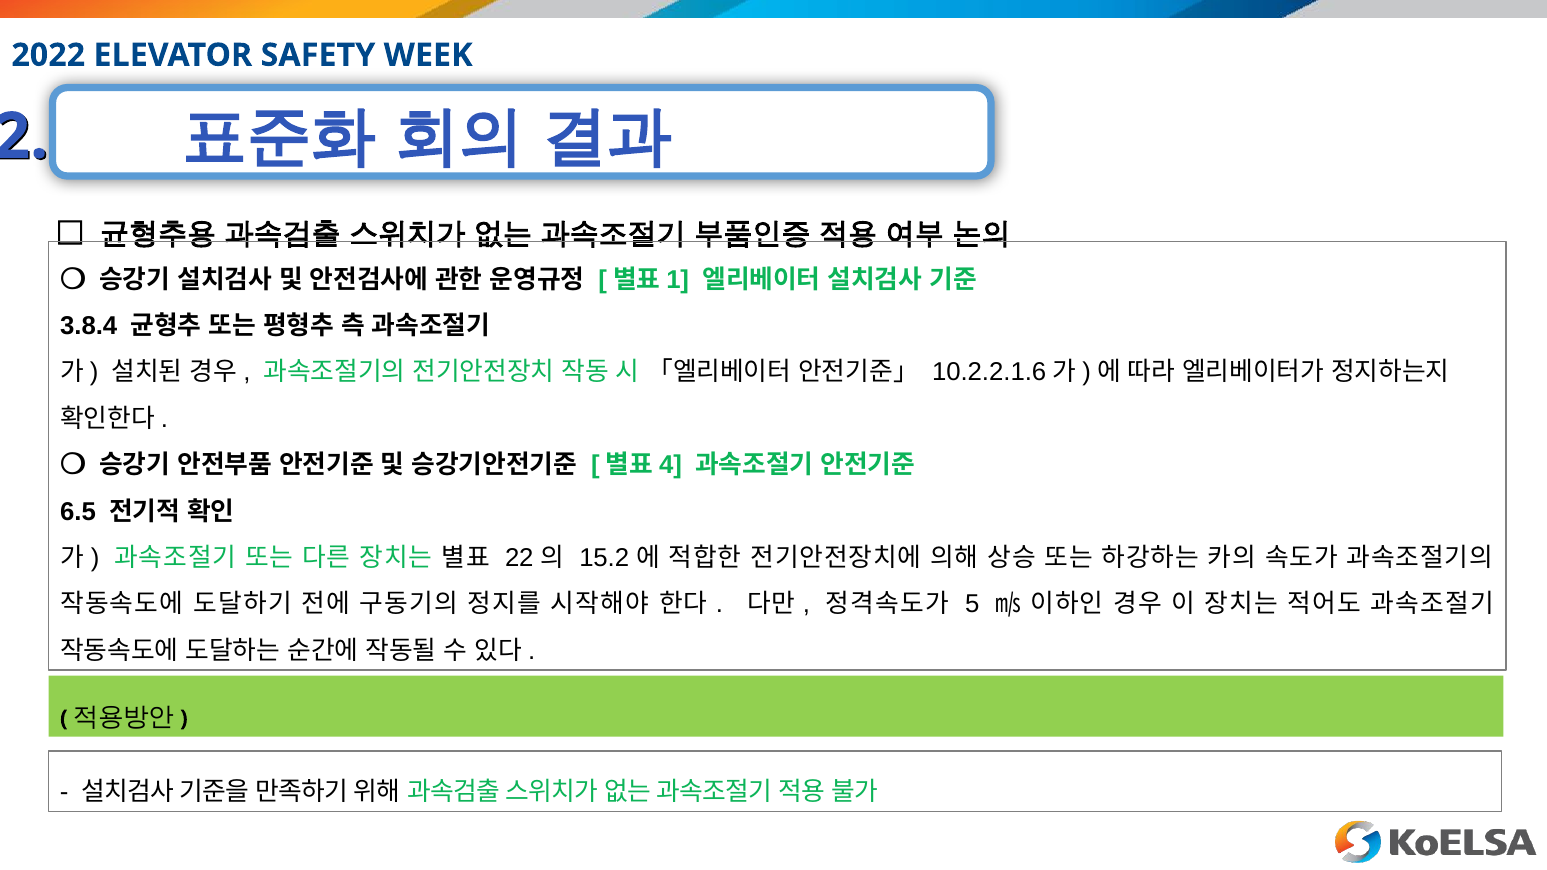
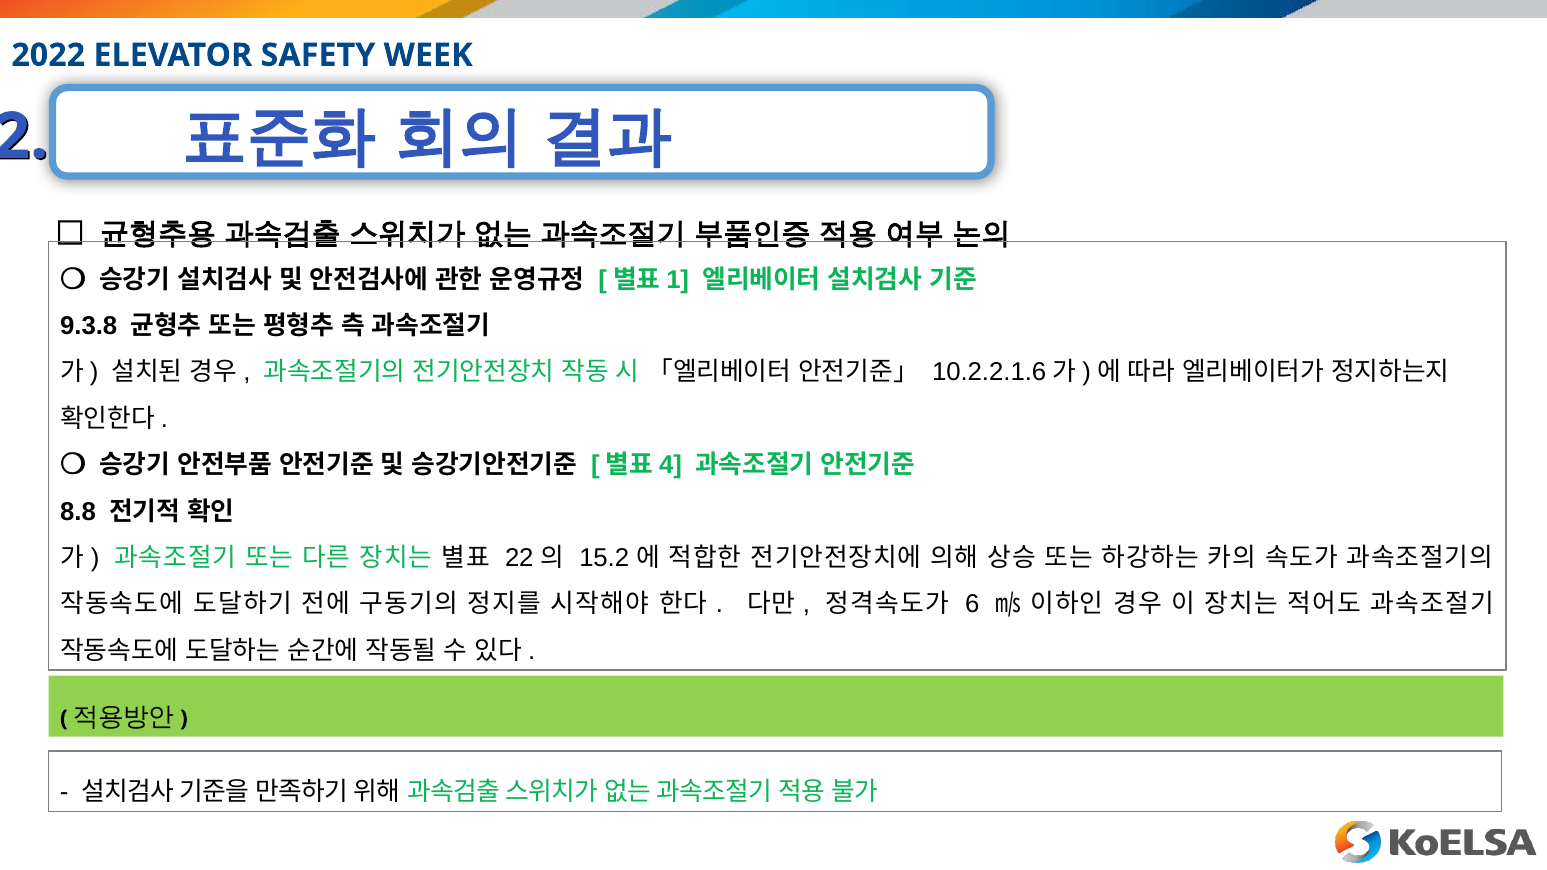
3.8.4: 3.8.4 -> 9.3.8 (89, 326)
6.5: 6.5 -> 8.8 (78, 512)
5: 5 -> 6 (972, 604)
